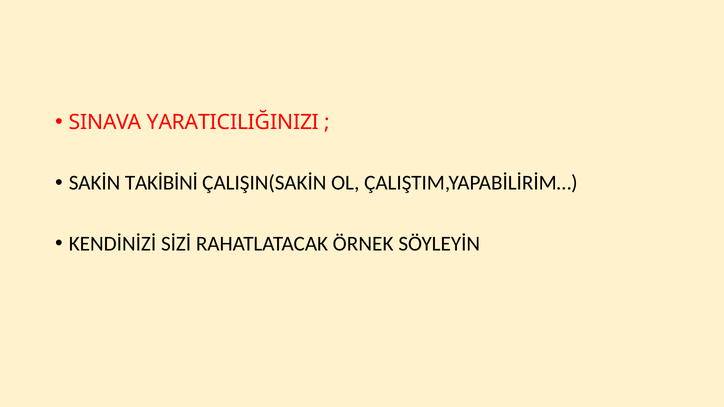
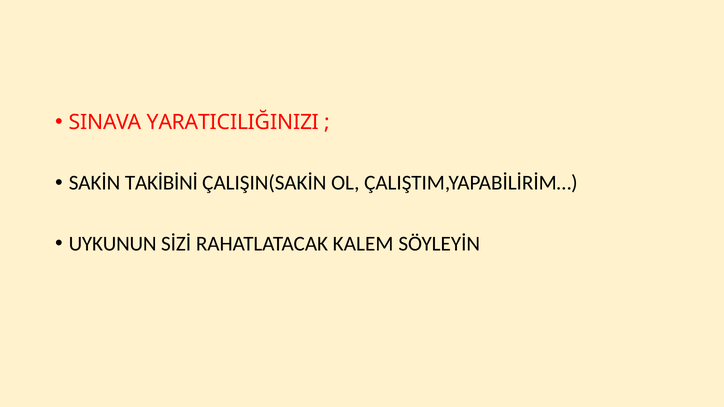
KENDİNİZİ: KENDİNİZİ -> UYKUNUN (113, 244)
ÖRNEK: ÖRNEK -> KALEM (363, 244)
